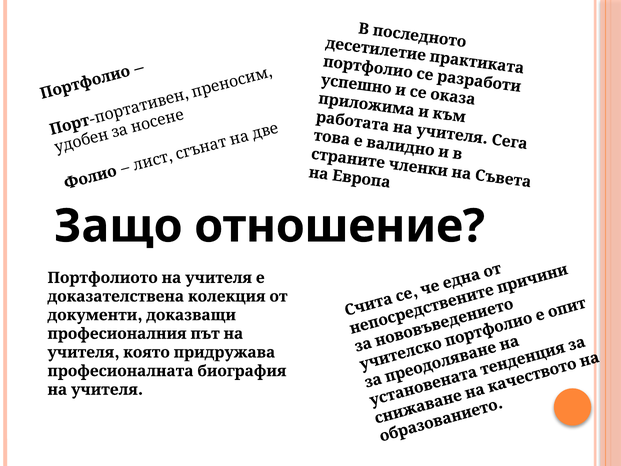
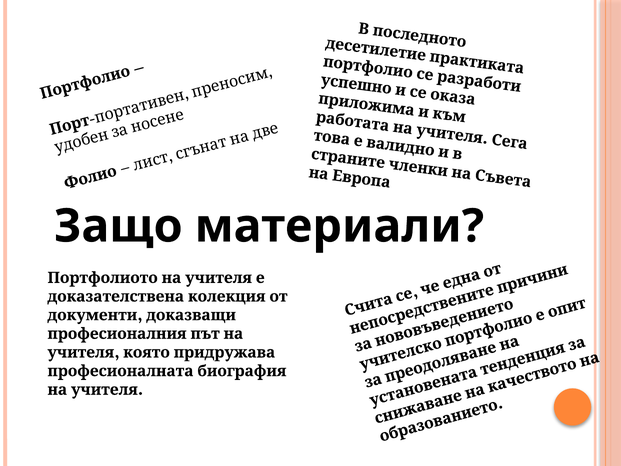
отношение: отношение -> материали (339, 226)
